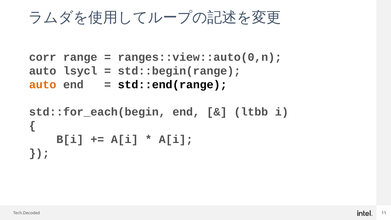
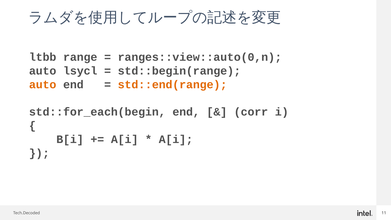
corr: corr -> ltbb (43, 57)
std::end(range colour: black -> orange (172, 85)
ltbb: ltbb -> corr (251, 112)
